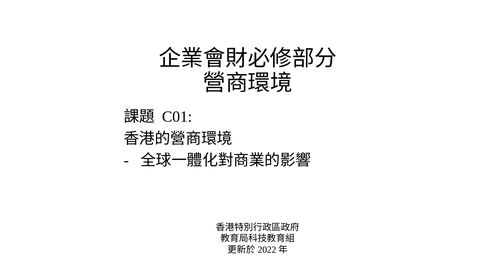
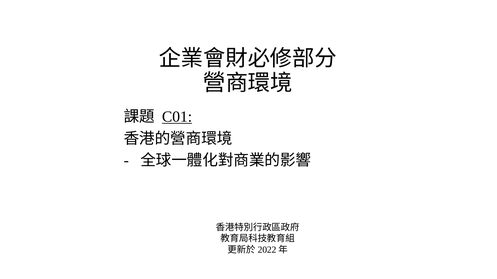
C01 underline: none -> present (177, 117)
